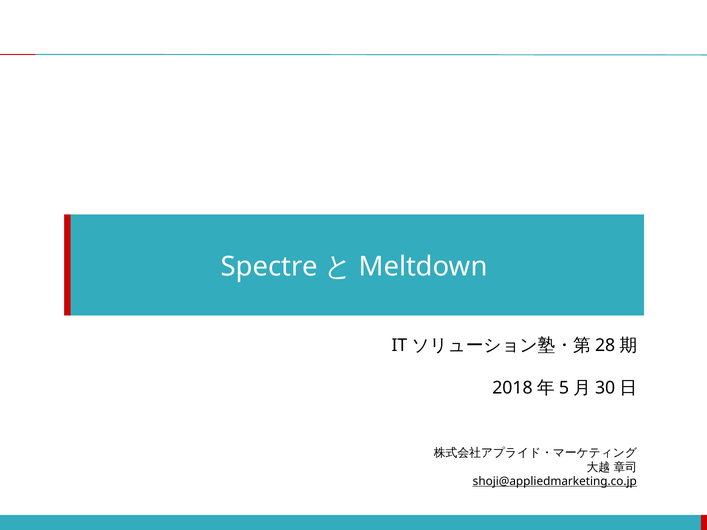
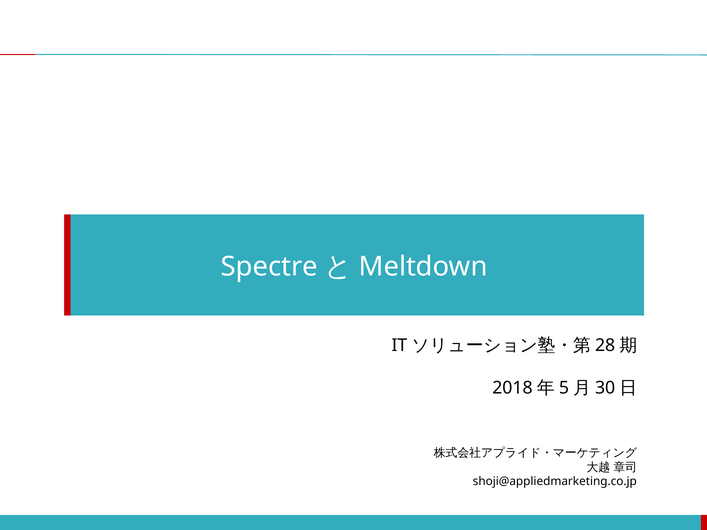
shoji@appliedmarketing.co.jp underline: present -> none (555, 481)
